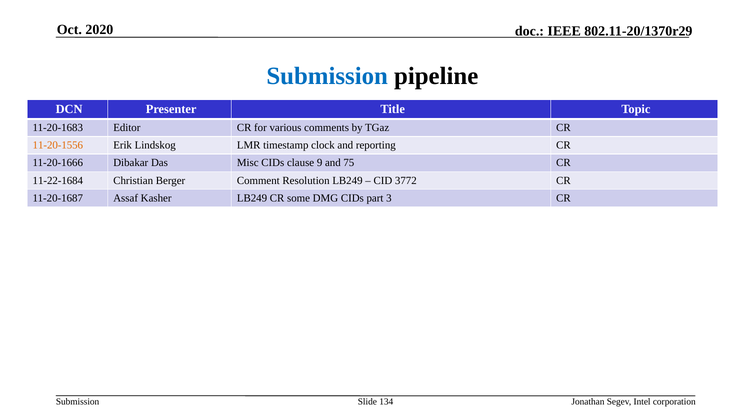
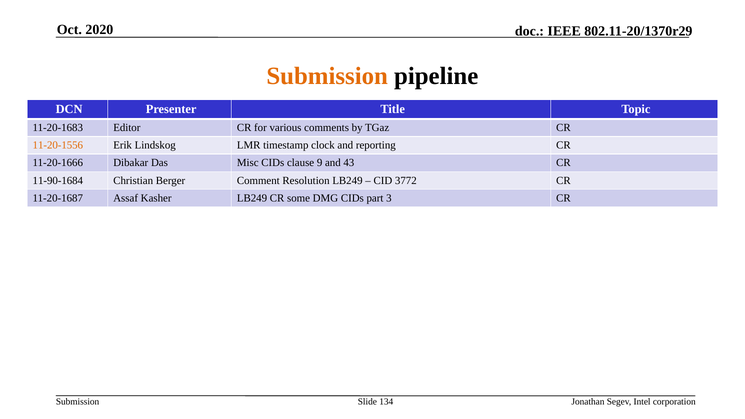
Submission colour: blue -> orange (327, 76)
75: 75 -> 43 (349, 163)
11-22-1684: 11-22-1684 -> 11-90-1684 (58, 180)
